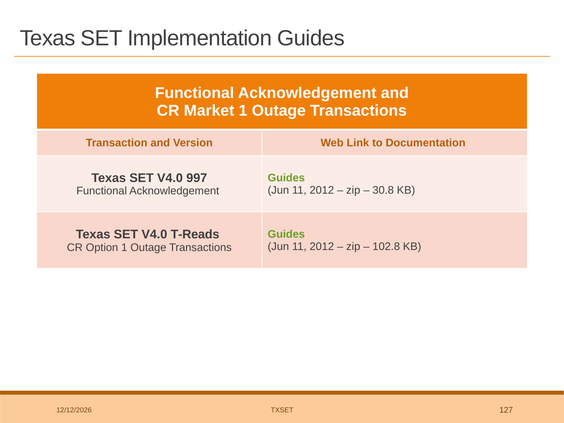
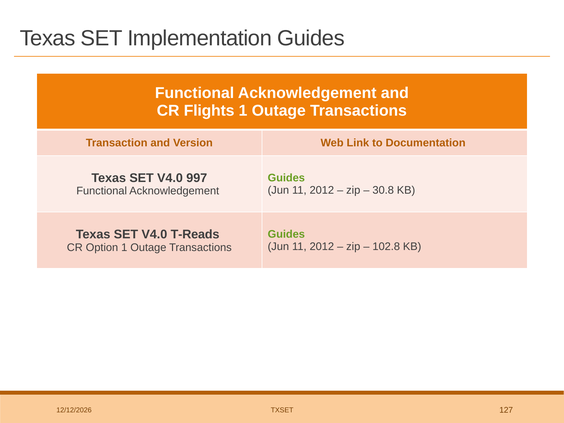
Market: Market -> Flights (209, 111)
